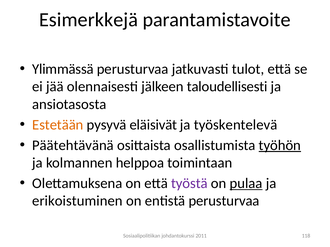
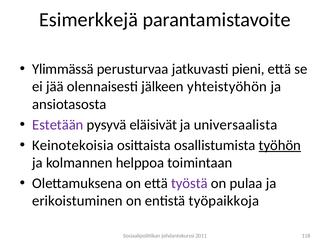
tulot: tulot -> pieni (248, 69)
taloudellisesti: taloudellisesti -> yhteistyöhön (227, 87)
Estetään colour: orange -> purple (58, 125)
työskentelevä: työskentelevä -> universaalista (236, 125)
Päätehtävänä: Päätehtävänä -> Keinotekoisia (73, 146)
pulaa underline: present -> none (246, 184)
entistä perusturvaa: perusturvaa -> työpaikkoja (224, 201)
